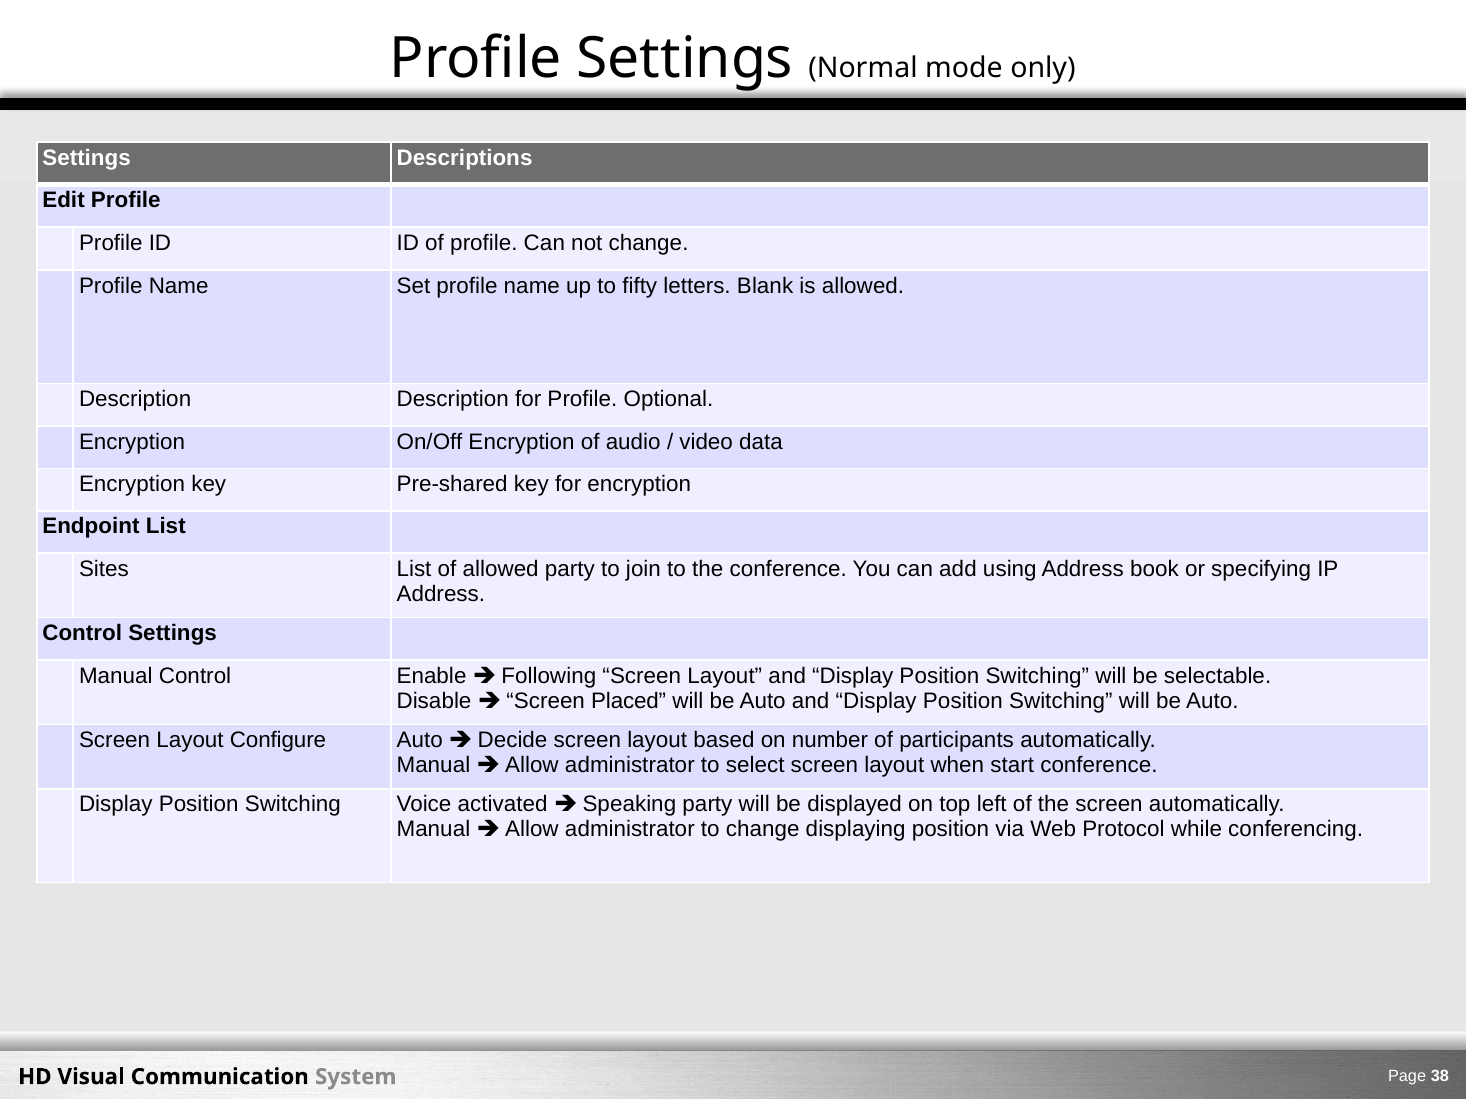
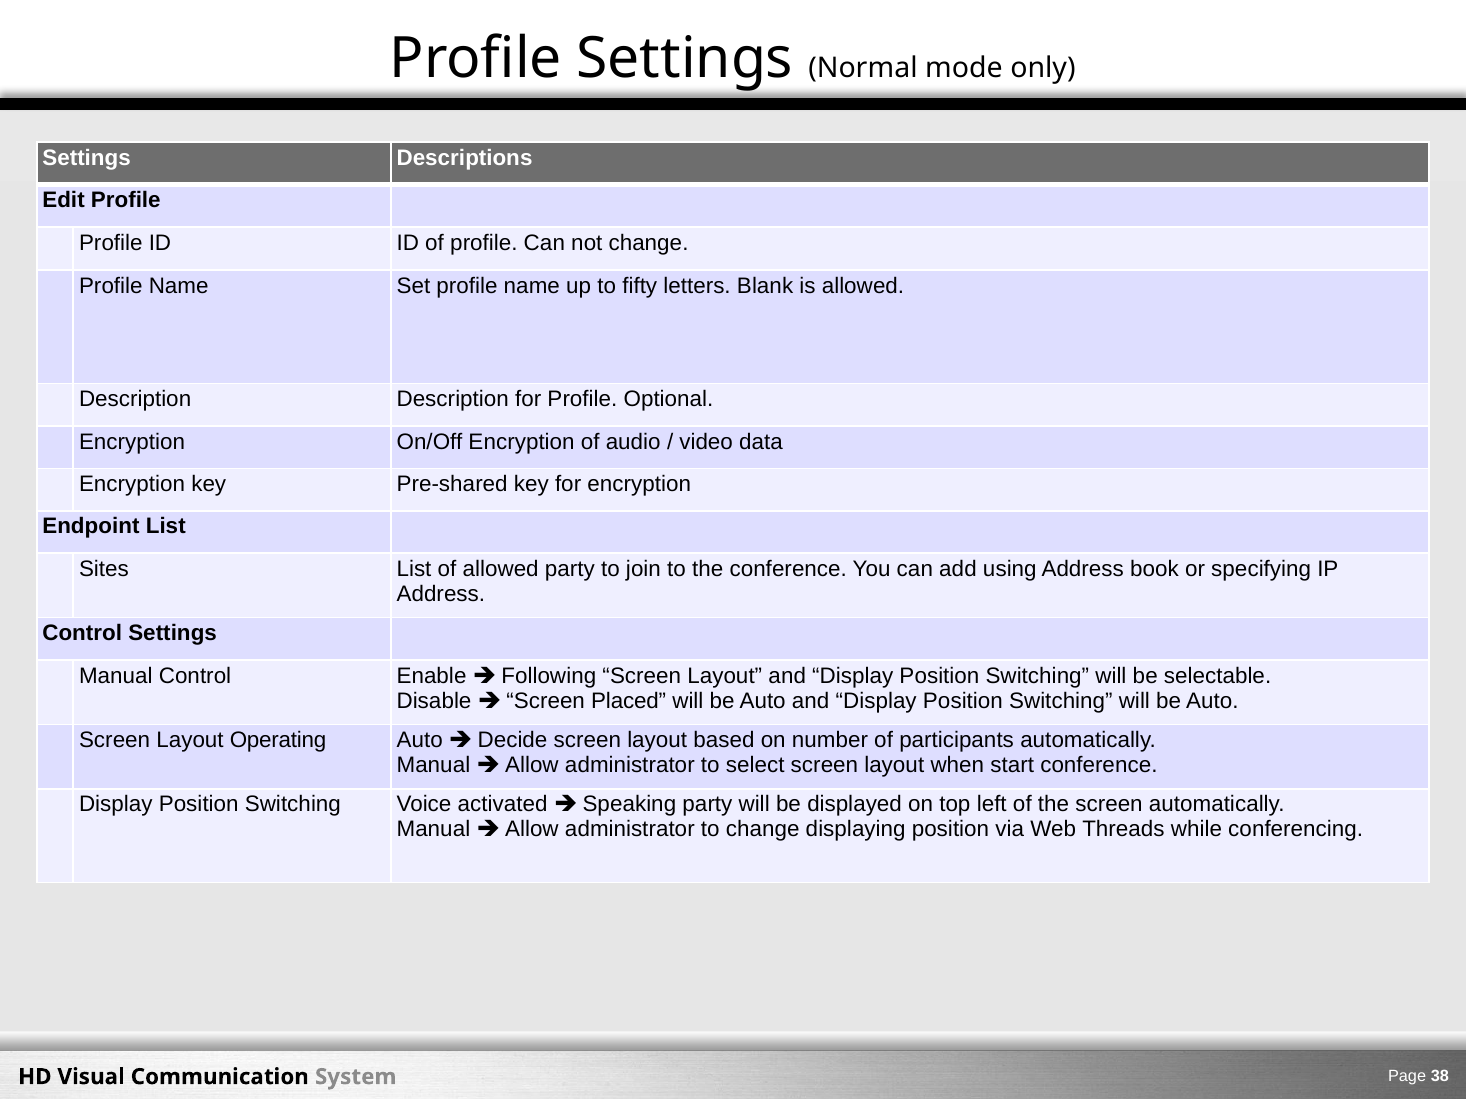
Configure: Configure -> Operating (278, 740)
Protocol: Protocol -> Threads (1123, 830)
